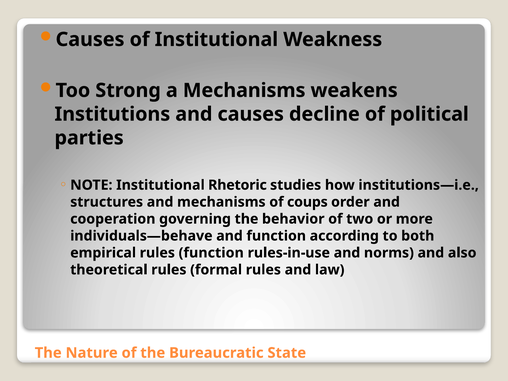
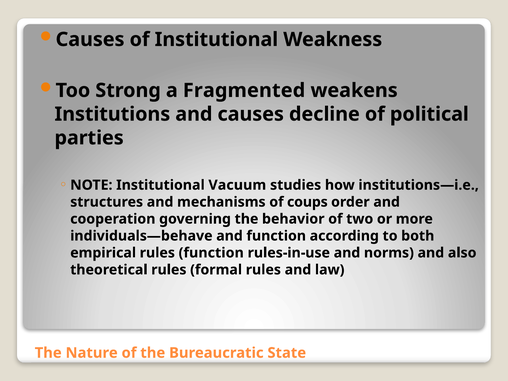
a Mechanisms: Mechanisms -> Fragmented (244, 90)
Rhetoric: Rhetoric -> Vacuum (237, 185)
